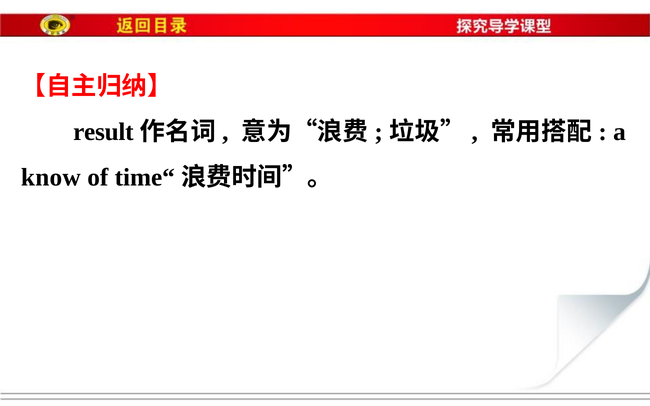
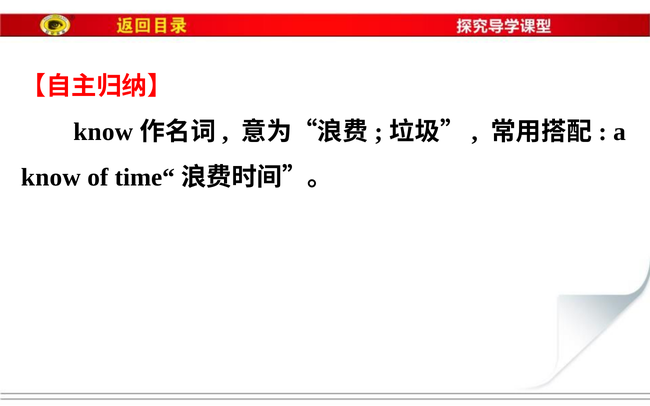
result: result -> know (103, 132)
